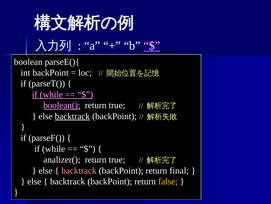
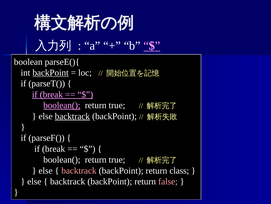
backPoint underline: none -> present (51, 72)
while: while -> break (51, 94)
while: while -> break (54, 148)
analizer(: analizer( -> boolean( (62, 159)
final: final -> class (179, 170)
false colour: yellow -> pink (168, 181)
